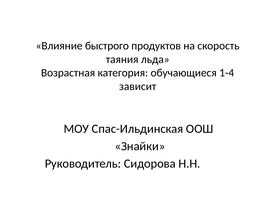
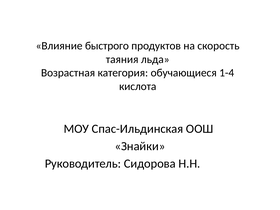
зависит: зависит -> кислота (138, 86)
